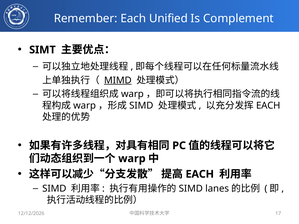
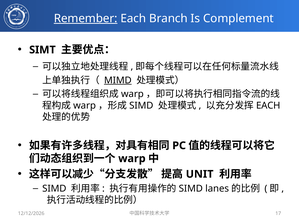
Remember underline: none -> present (86, 18)
Unified: Unified -> Branch (168, 18)
EACH: EACH -> UNIT (200, 174)
